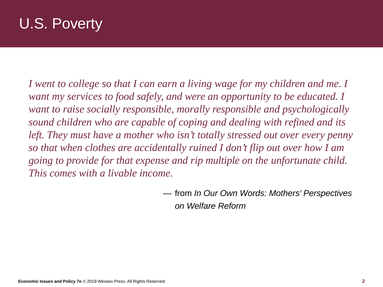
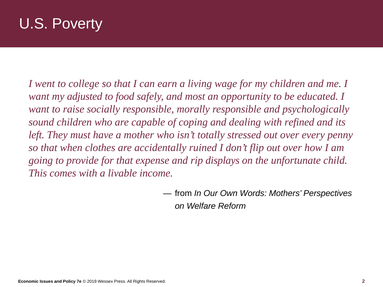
services: services -> adjusted (85, 97)
were: were -> most (195, 97)
multiple: multiple -> displays (223, 160)
